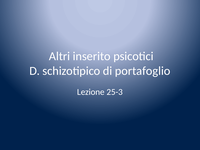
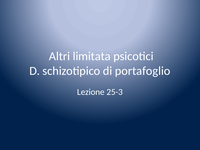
inserito: inserito -> limitata (92, 56)
